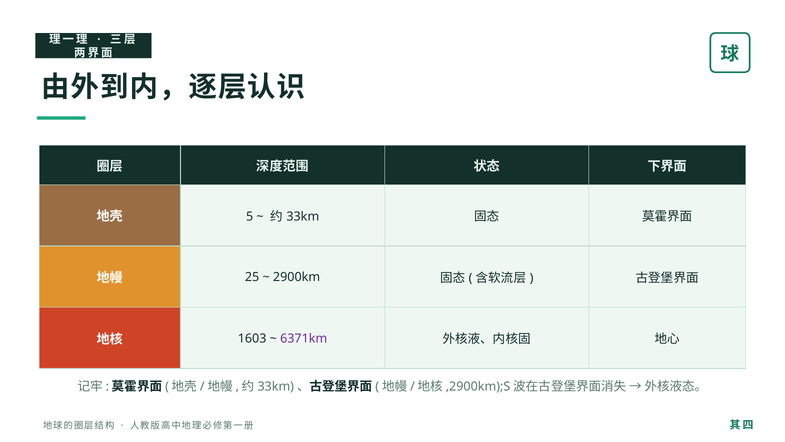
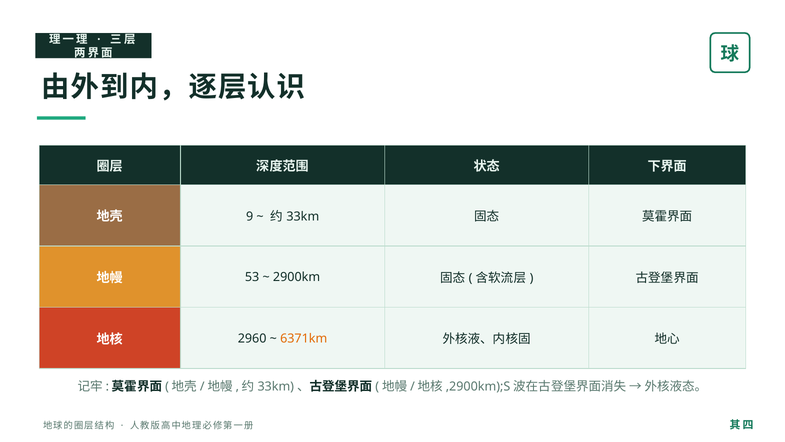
5: 5 -> 9 (250, 216)
25: 25 -> 53 (252, 277)
1603: 1603 -> 2960 (252, 338)
6371km colour: purple -> orange (304, 338)
